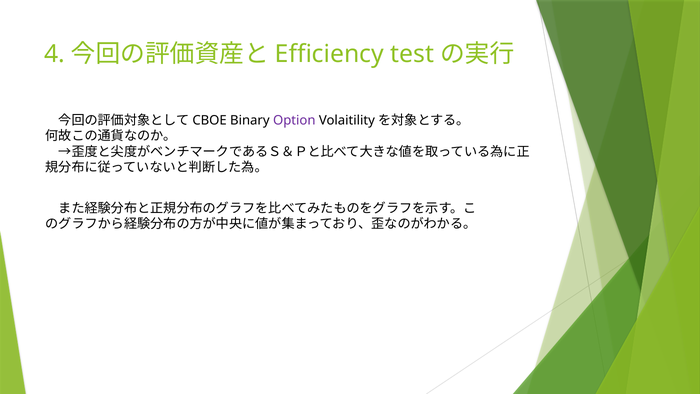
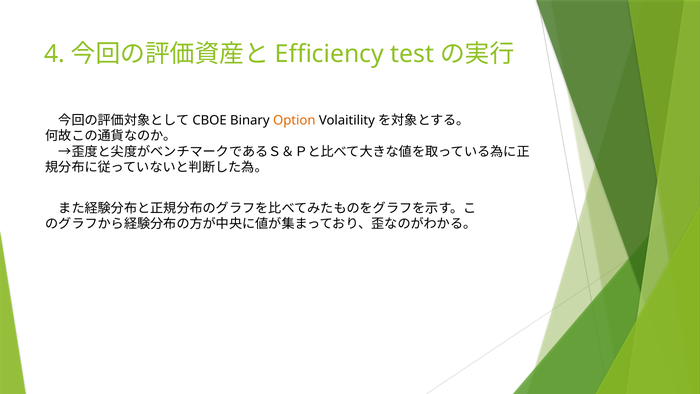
Option colour: purple -> orange (294, 120)
